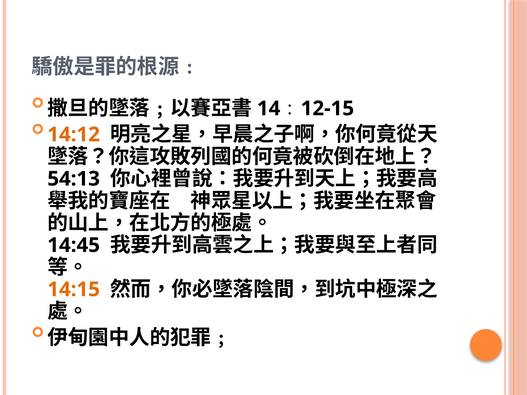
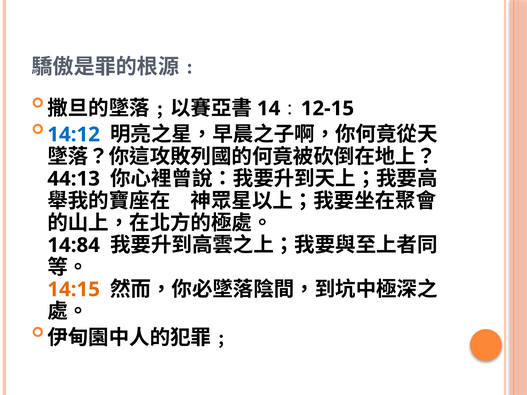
14:12 colour: orange -> blue (74, 135)
54:13: 54:13 -> 44:13 (74, 179)
14:45: 14:45 -> 14:84 (74, 245)
